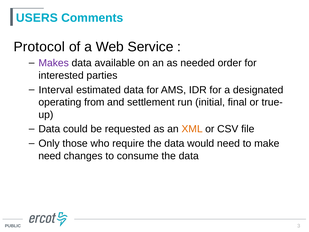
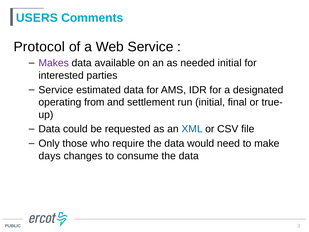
needed order: order -> initial (230, 63)
Interval: Interval -> Service (56, 90)
XML colour: orange -> blue (192, 129)
need: need -> days (50, 156)
